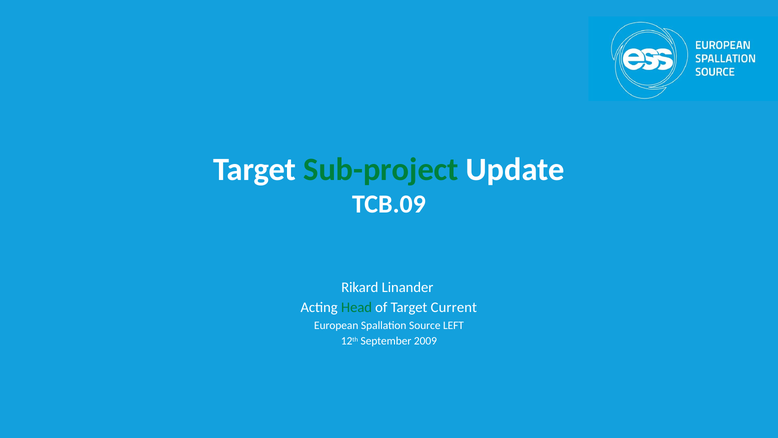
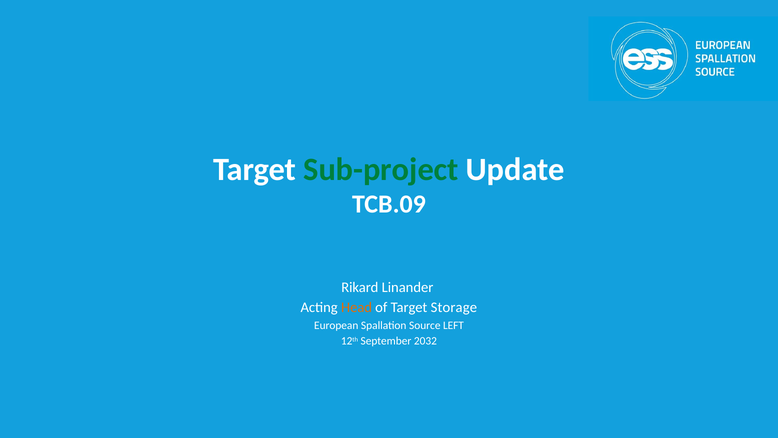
Head colour: green -> orange (357, 307)
Current: Current -> Storage (454, 307)
2009: 2009 -> 2032 (425, 341)
